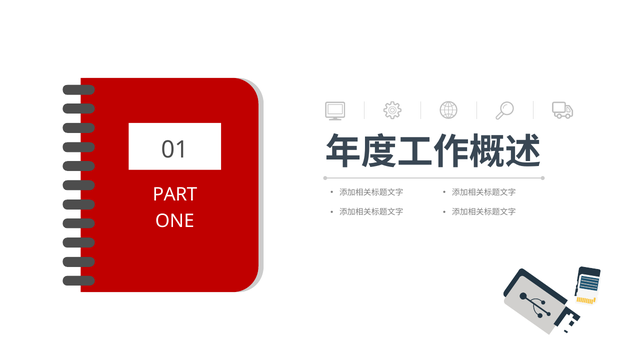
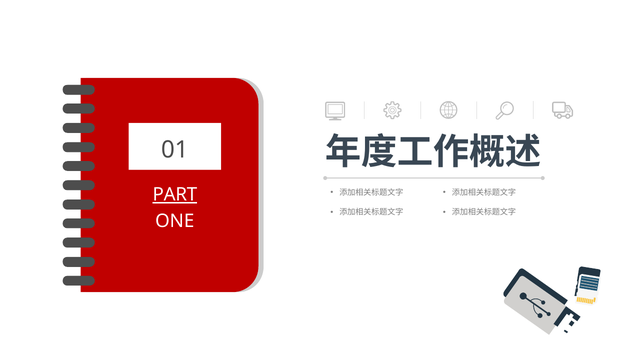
PART underline: none -> present (175, 195)
